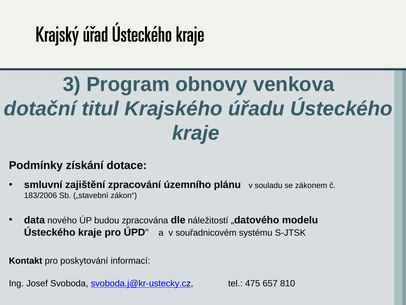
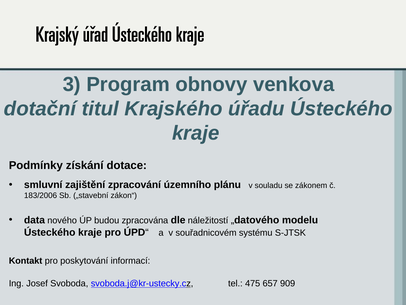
810: 810 -> 909 (288, 283)
